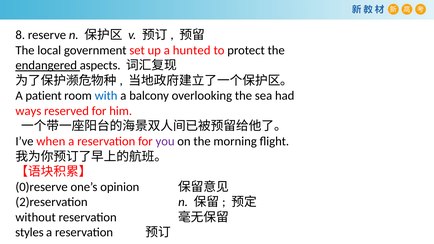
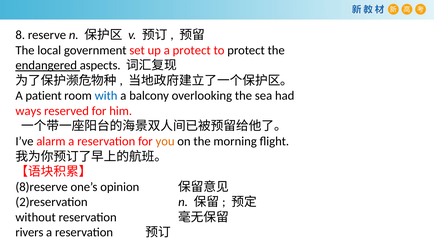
a hunted: hunted -> protect (192, 50)
when: when -> alarm (51, 141)
you colour: purple -> orange (165, 141)
0)reserve: 0)reserve -> 8)reserve (42, 187)
styles: styles -> rivers (29, 233)
